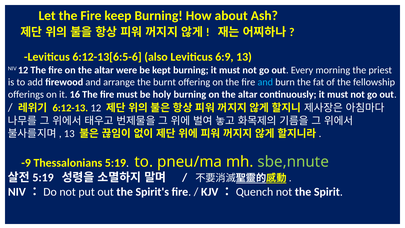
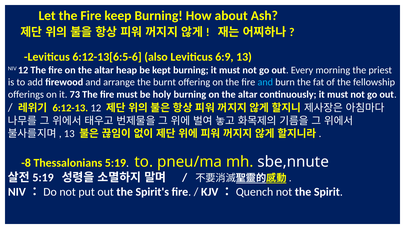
were: were -> heap (127, 70)
16: 16 -> 73 (75, 94)
-9: -9 -> -8 (26, 163)
sbe,nnute colour: light green -> white (293, 162)
